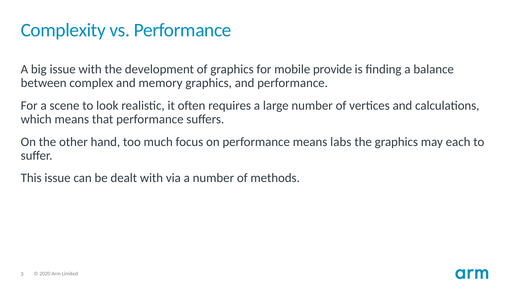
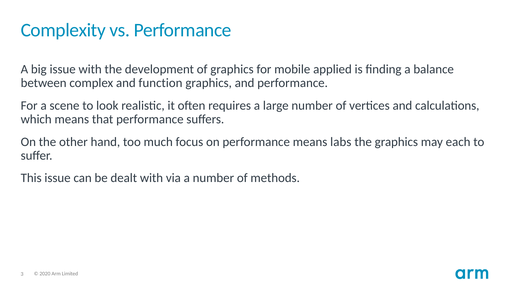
provide: provide -> applied (332, 69)
memory: memory -> function (161, 83)
